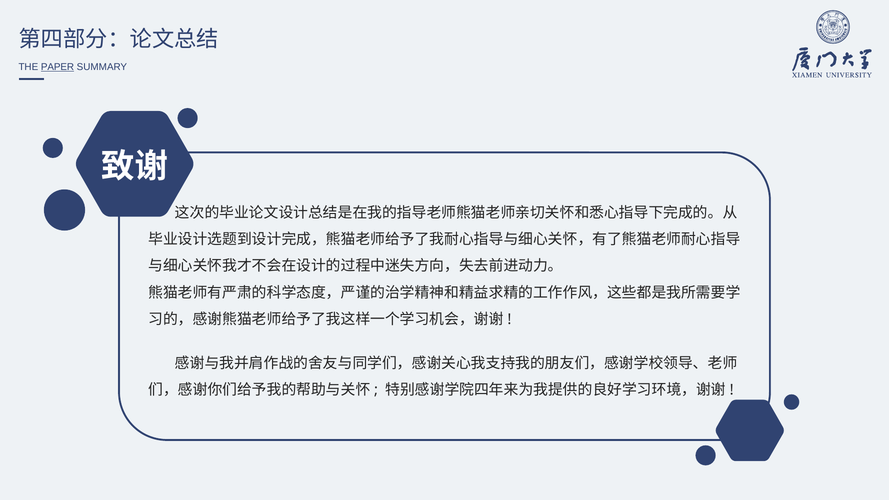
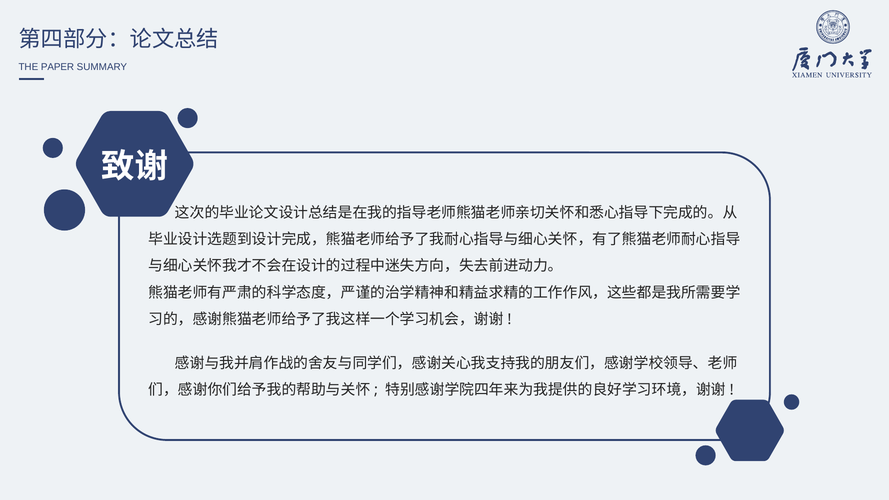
PAPER underline: present -> none (58, 67)
